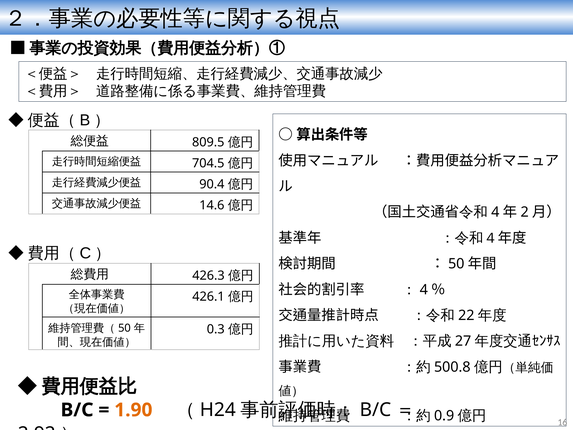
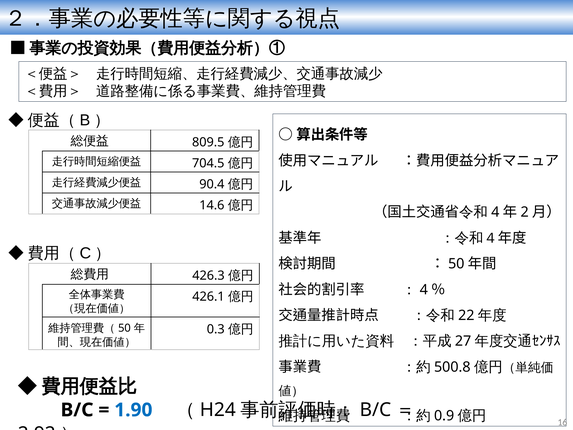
1.90 colour: orange -> blue (133, 410)
